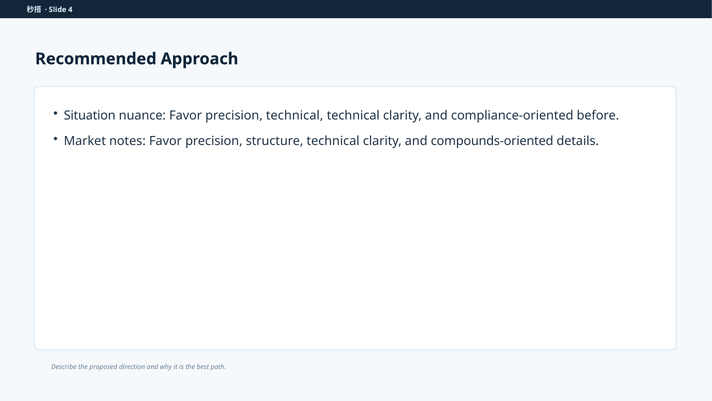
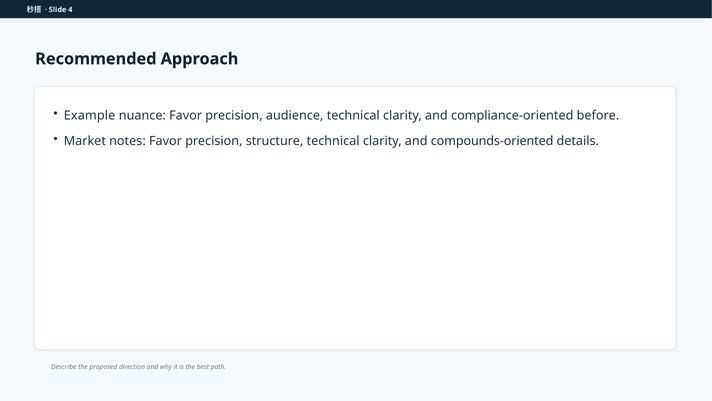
Situation: Situation -> Example (90, 115)
precision technical: technical -> audience (295, 115)
